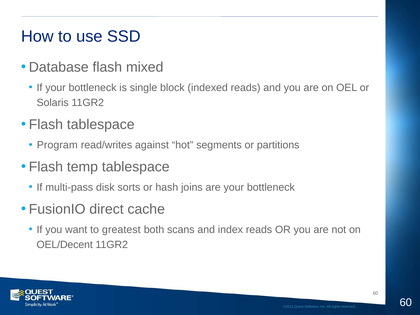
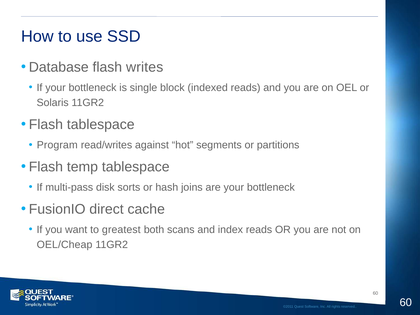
mixed: mixed -> writes (145, 67)
OEL/Decent: OEL/Decent -> OEL/Cheap (65, 245)
